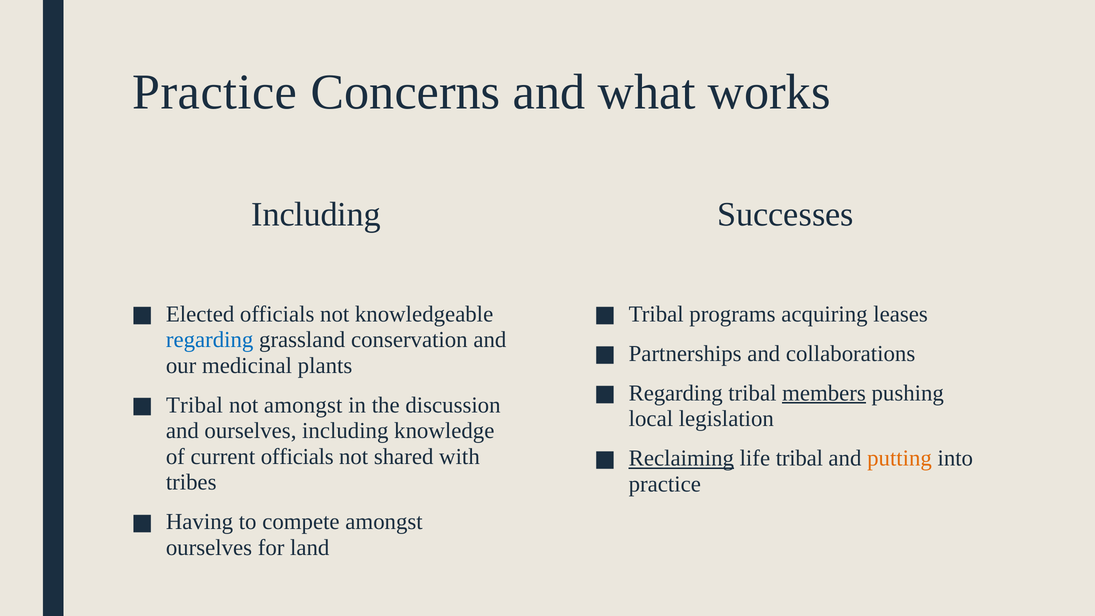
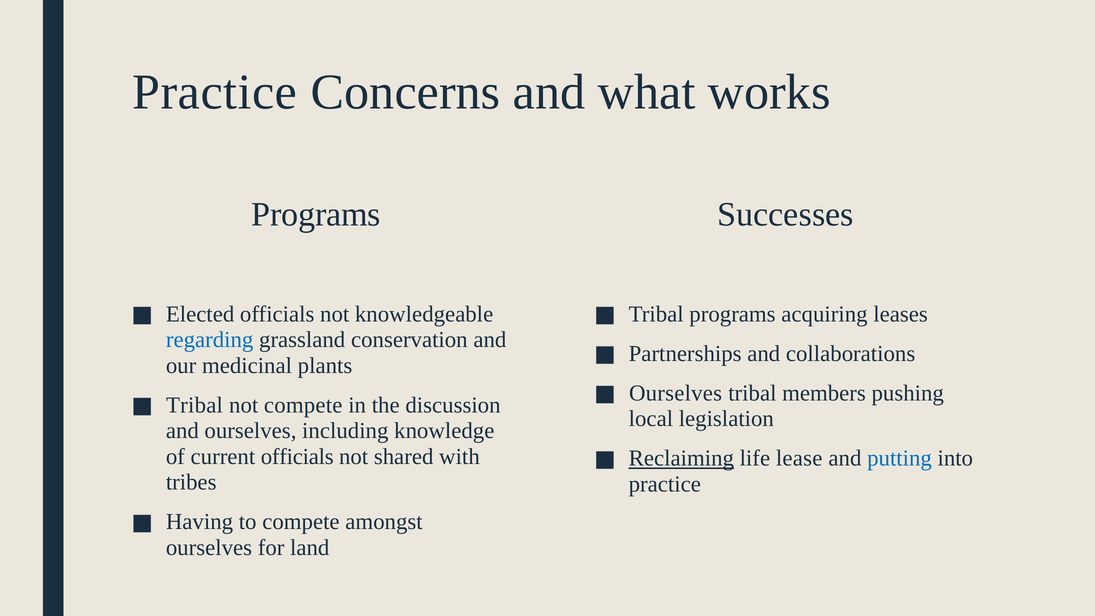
Including: Including -> Programs (316, 215)
Regarding: Regarding -> Ourselves (676, 393)
members underline: present -> none (824, 393)
not amongst: amongst -> compete (303, 405)
life tribal: tribal -> lease (799, 458)
putting colour: orange -> blue (900, 458)
